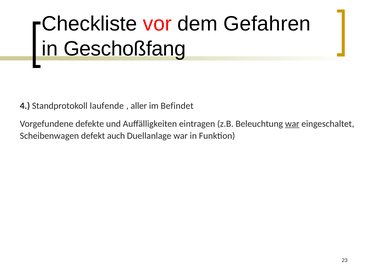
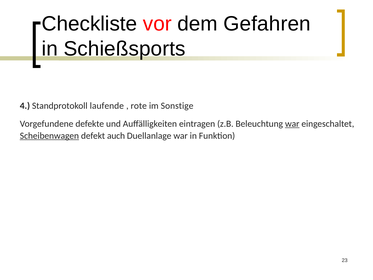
Geschoßfang: Geschoßfang -> Schießsports (125, 49)
aller: aller -> rote (139, 106)
Befindet: Befindet -> Sonstige (177, 106)
Scheibenwagen underline: none -> present (49, 136)
